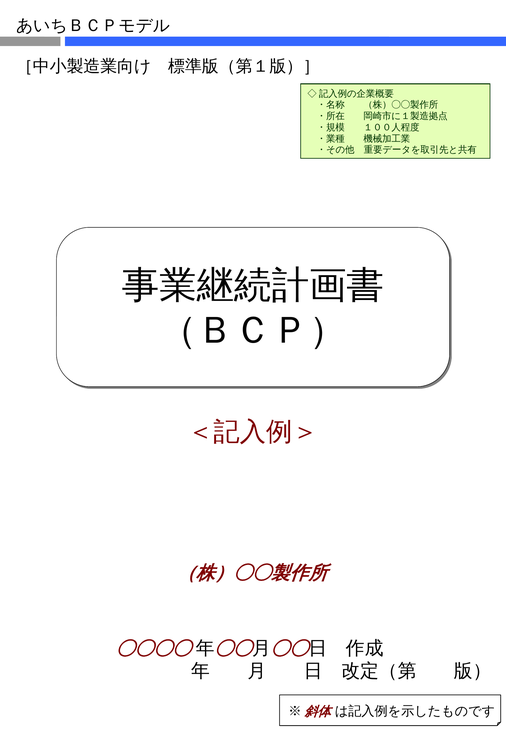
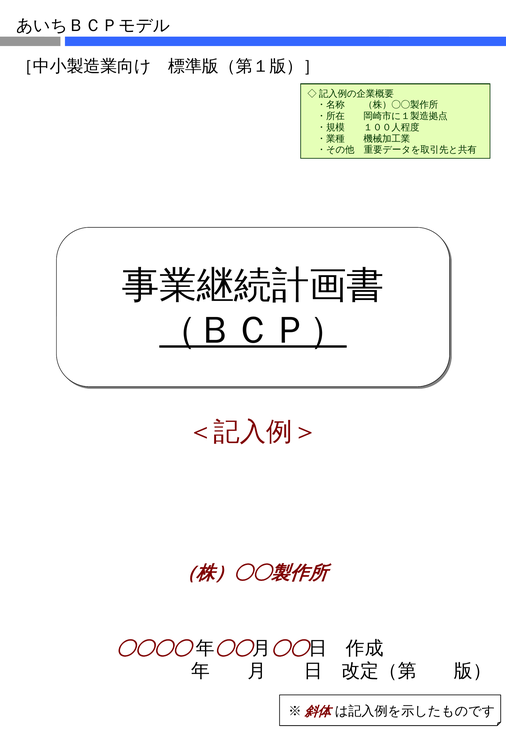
（ＢＣＰ） underline: none -> present (253, 330)
